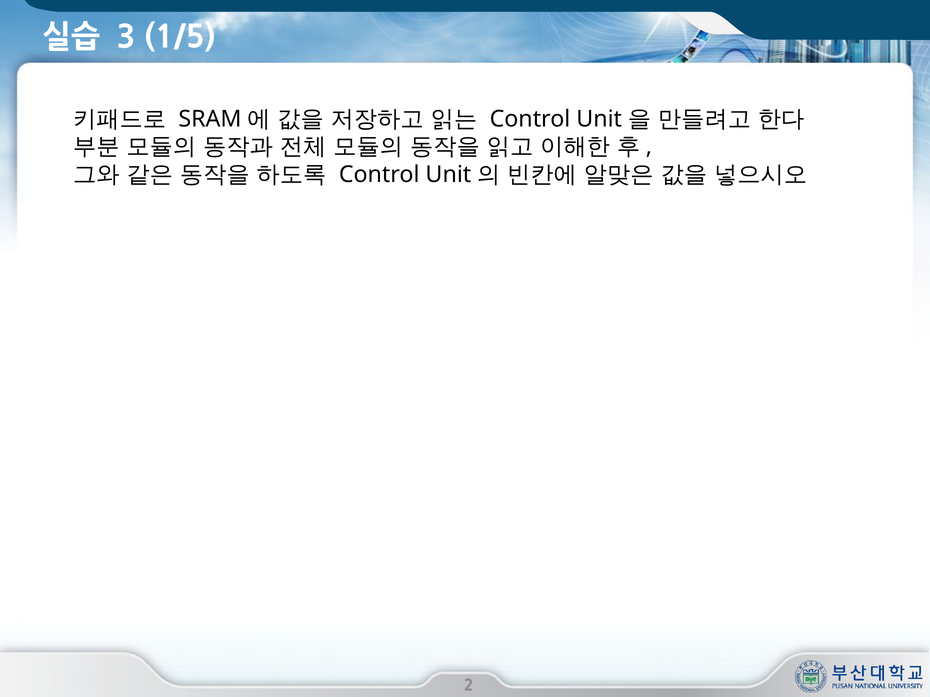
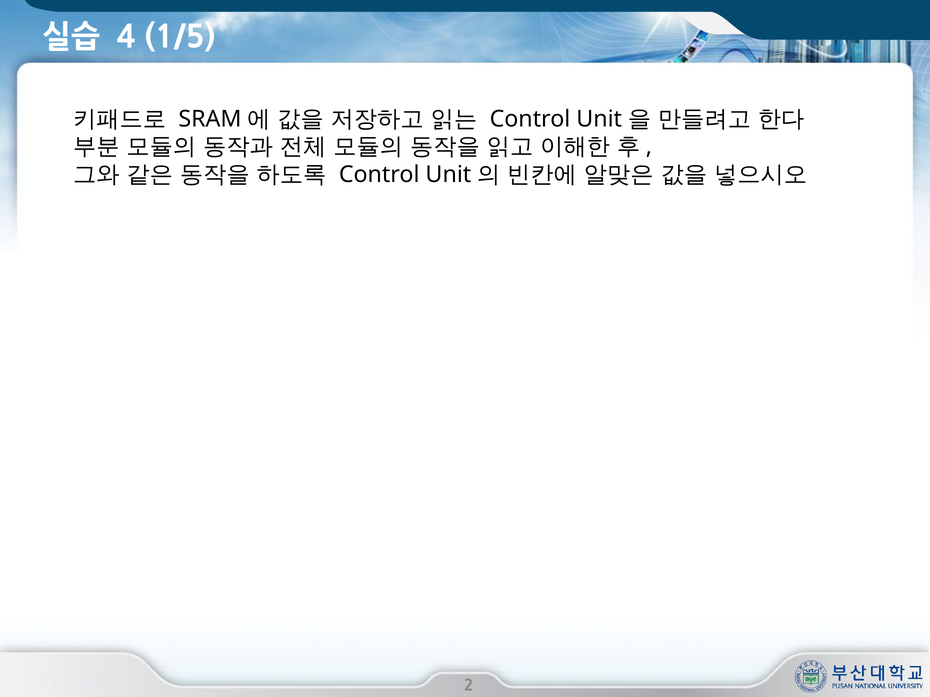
3: 3 -> 4 (126, 38)
